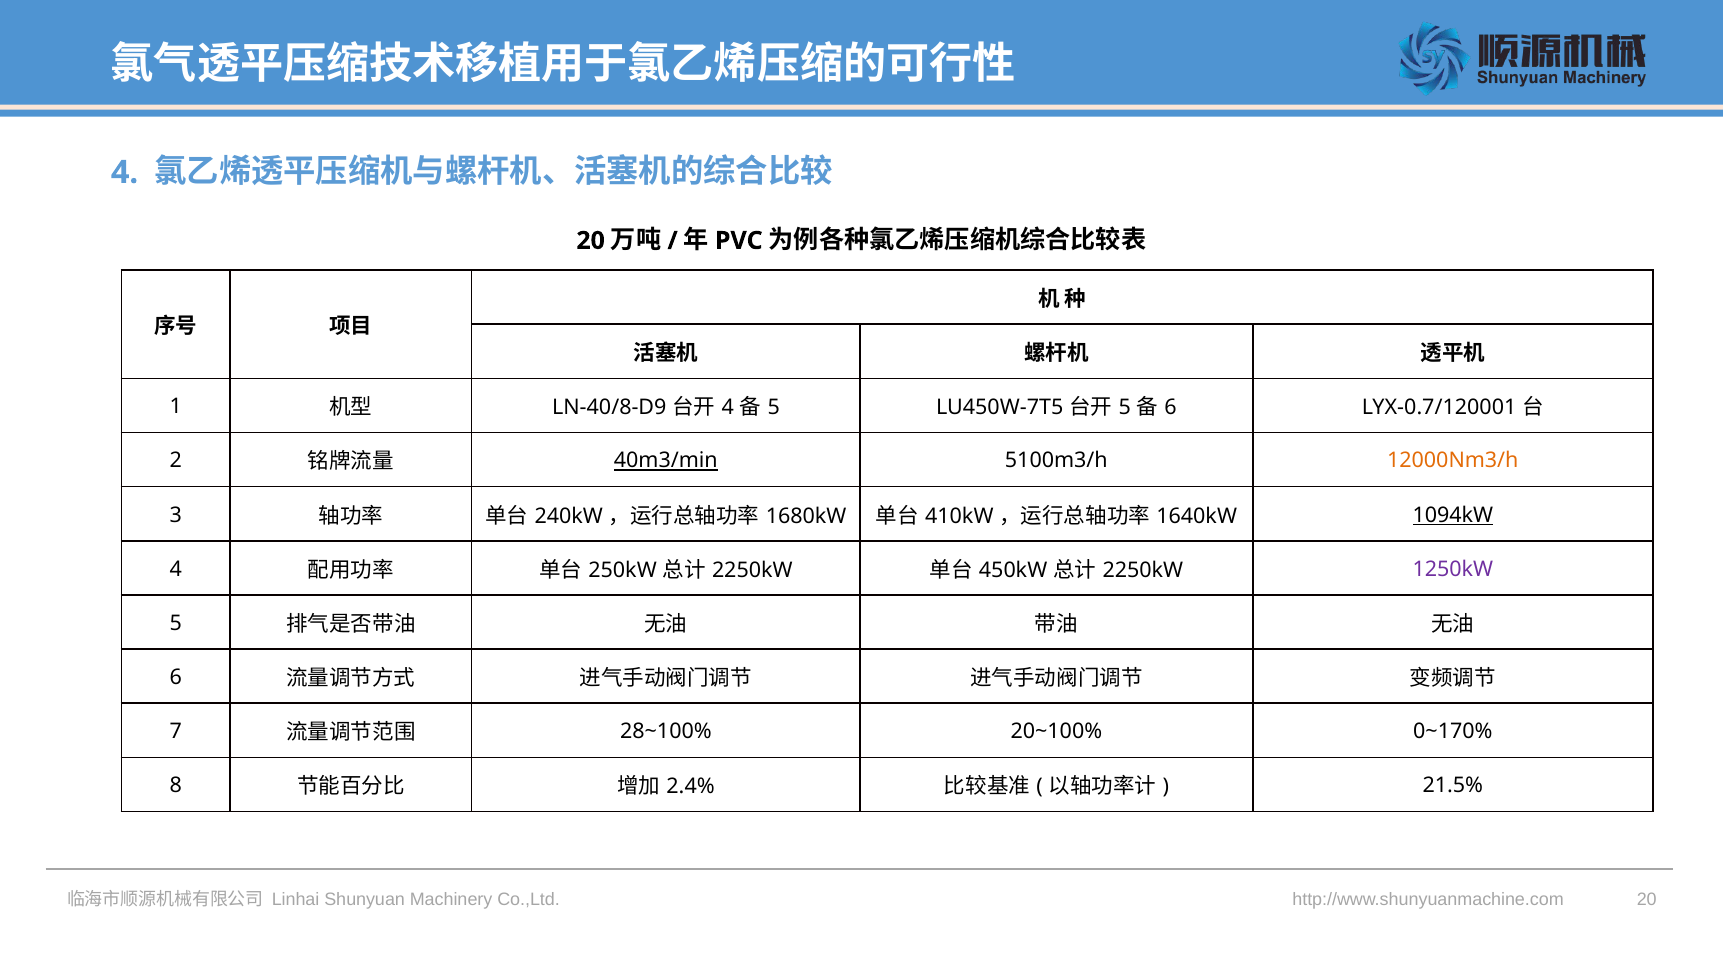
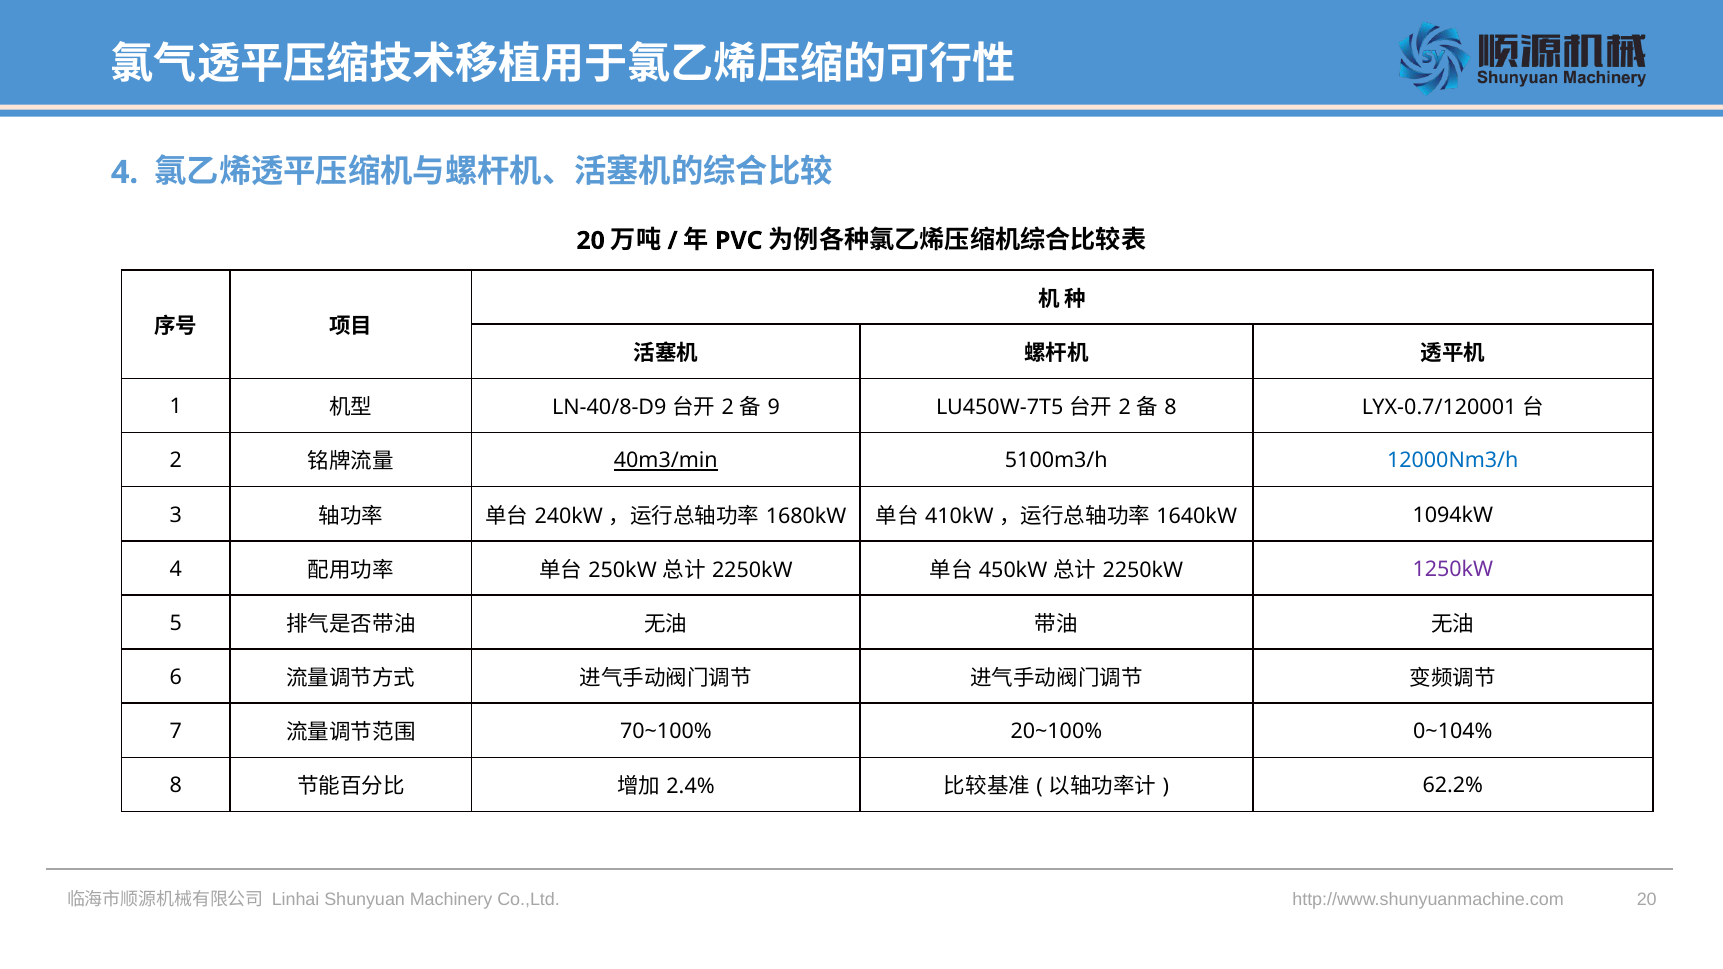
4: 4 -> 2 (728, 408)
5: 5 -> 9 (774, 408)
5: 5 -> 2 (1125, 408)
6: 6 -> 8 (1171, 408)
12000Nm3/h colour: orange -> blue (1453, 461)
1094kW underline: present -> none (1453, 515)
28~100%: 28~100% -> 70~100% (666, 732)
0~170%: 0~170% -> 0~104% (1453, 732)
21.5%: 21.5% -> 62.2% (1453, 786)
